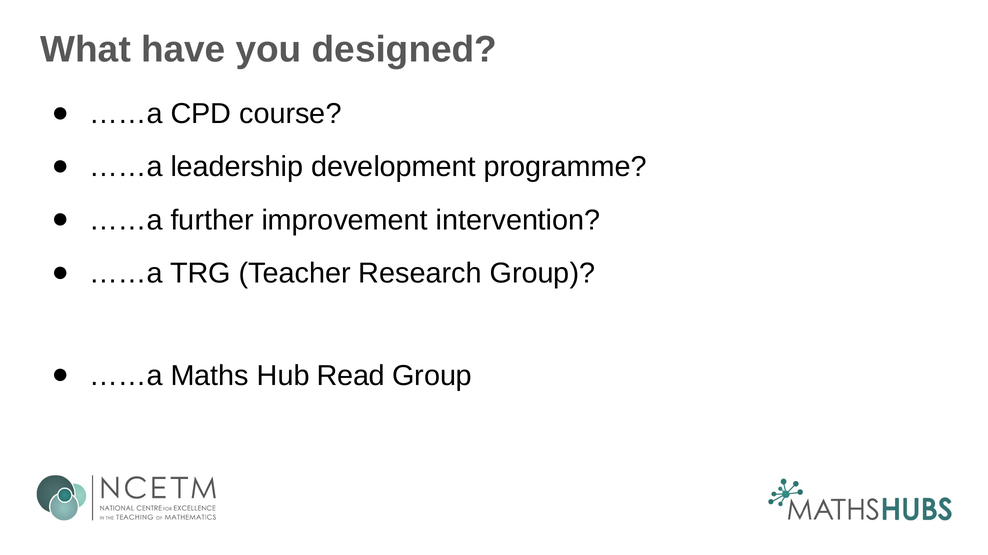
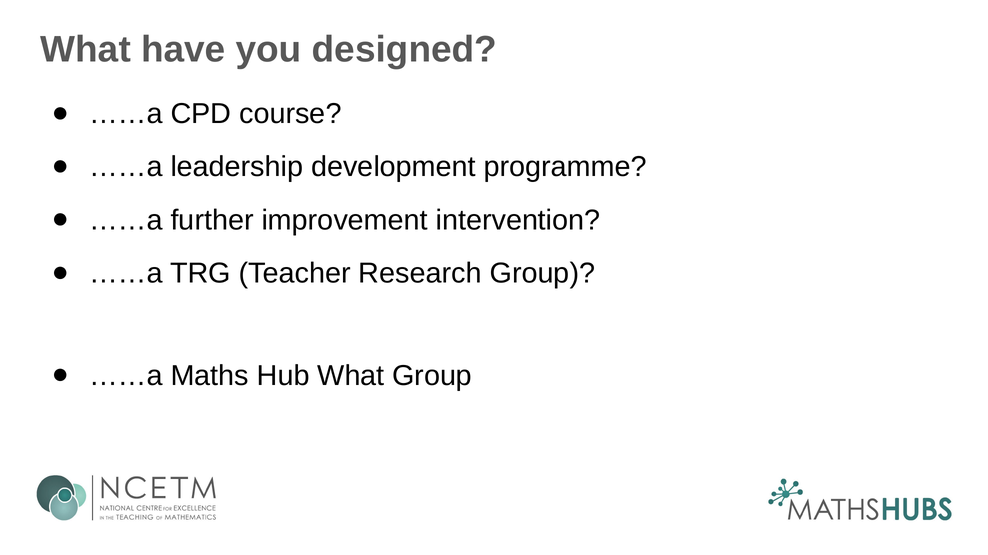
Hub Read: Read -> What (351, 376)
